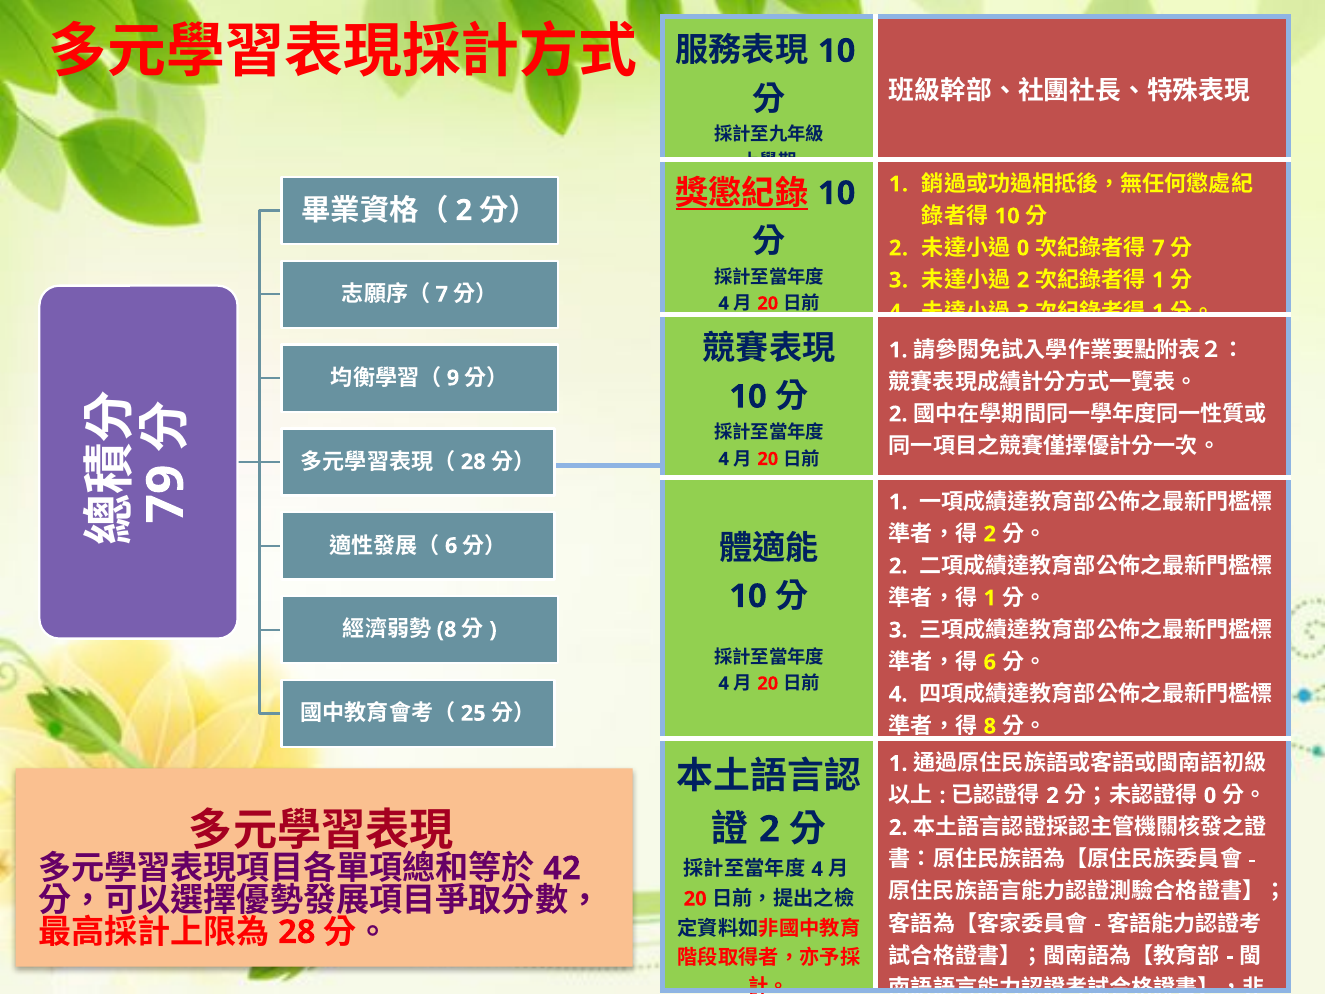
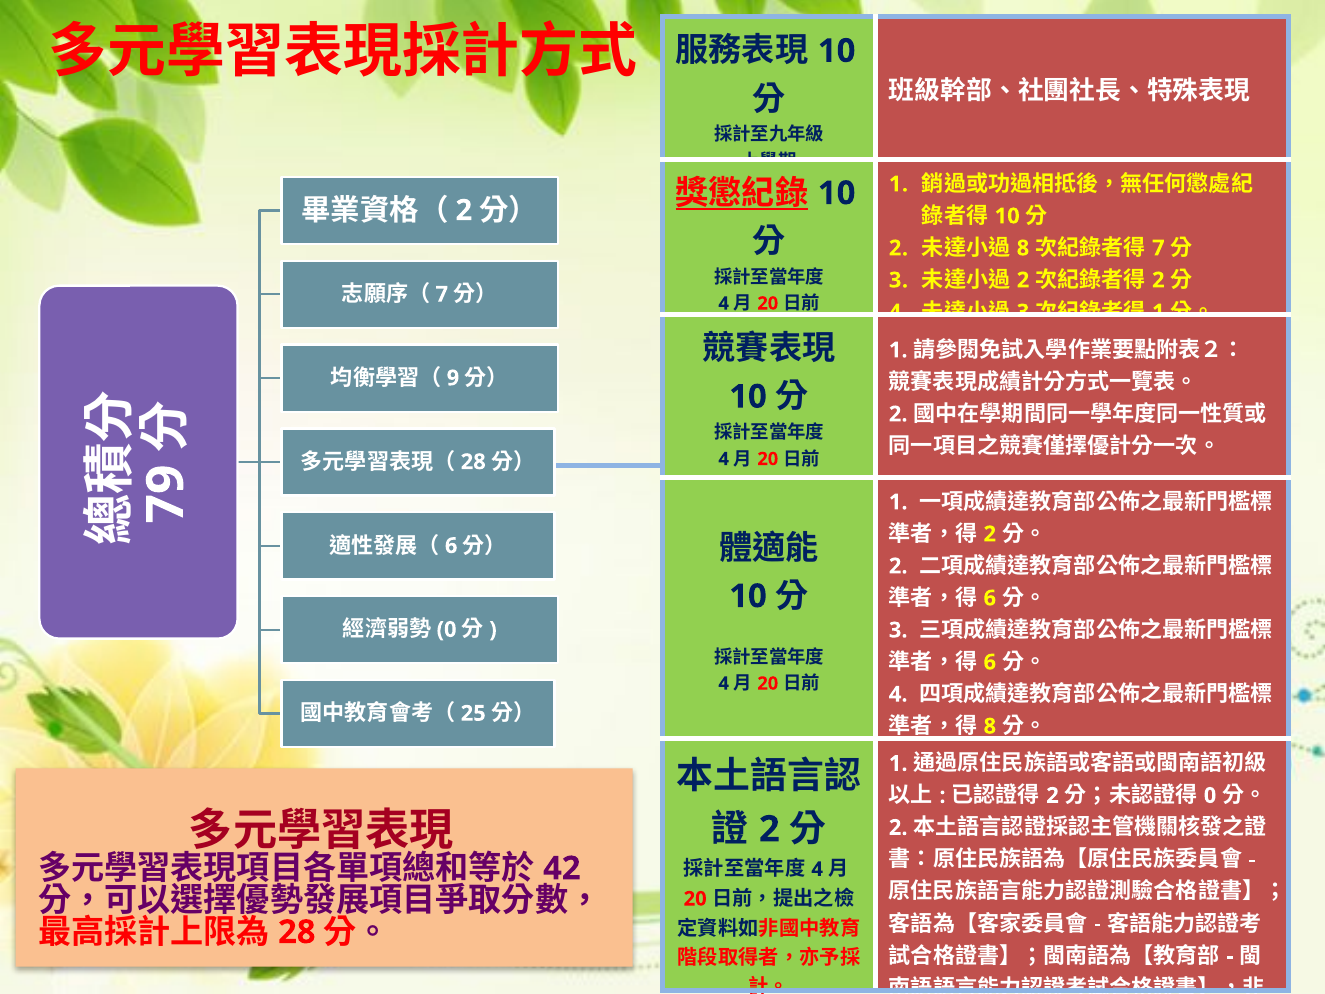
0: 0 -> 8 (1023, 248)
1: 1 -> 2 (1158, 280)
1: 1 -> 6 (990, 598)
8: 8 -> 0 (447, 629)
